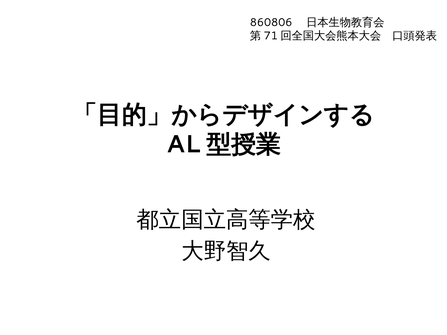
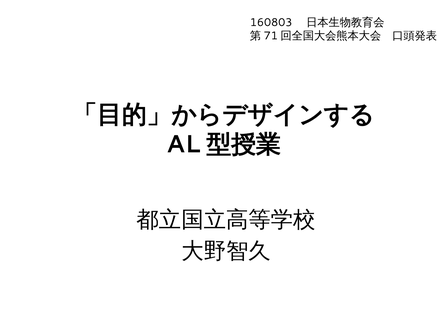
860806: 860806 -> 160803 (271, 22)
